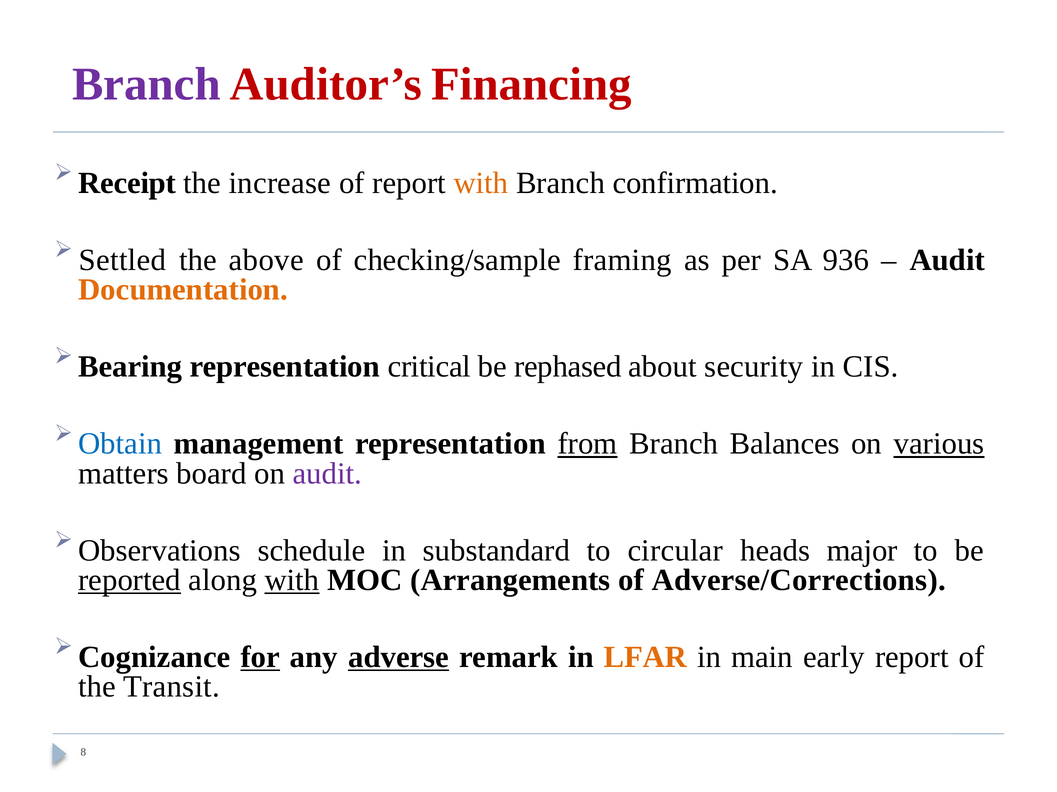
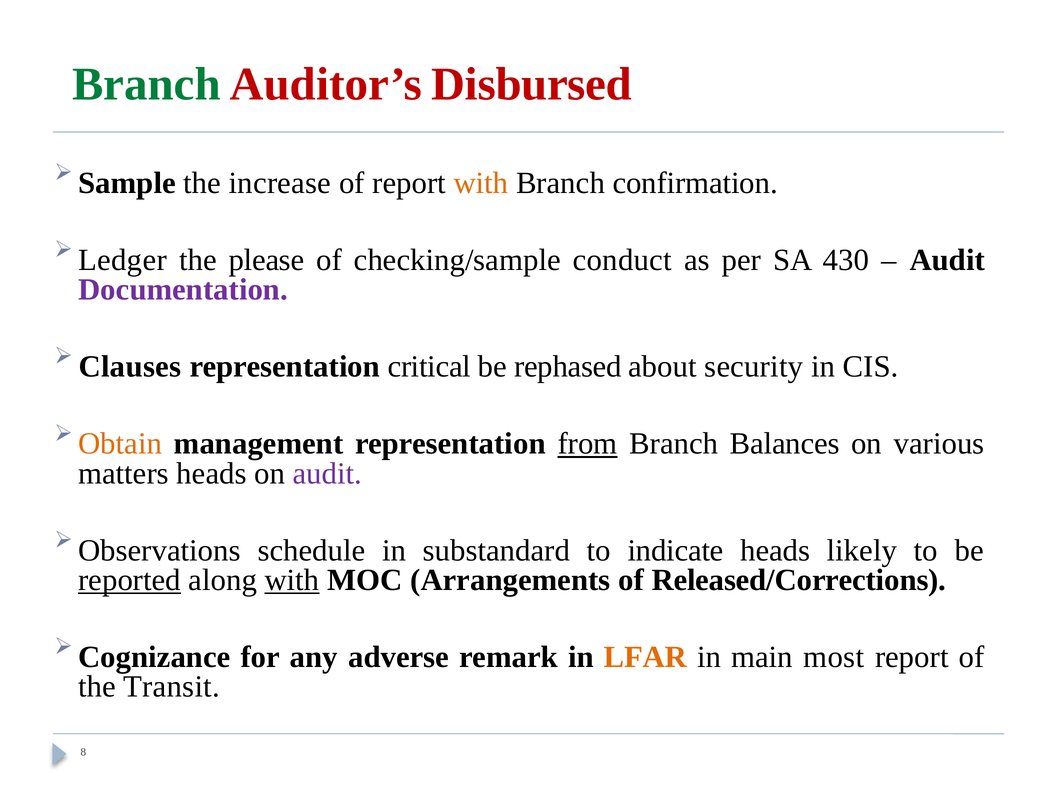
Branch colour: purple -> green (146, 84)
Financing: Financing -> Disbursed (532, 84)
Receipt: Receipt -> Sample (127, 183)
Settled: Settled -> Ledger (123, 260)
above: above -> please (267, 260)
framing: framing -> conduct (622, 260)
936: 936 -> 430 (846, 260)
Documentation colour: orange -> purple (183, 290)
Bearing: Bearing -> Clauses (130, 367)
Obtain colour: blue -> orange (120, 444)
various underline: present -> none (939, 444)
matters board: board -> heads (212, 474)
circular: circular -> indicate (676, 551)
major: major -> likely (862, 551)
Adverse/Corrections: Adverse/Corrections -> Released/Corrections (799, 581)
for underline: present -> none (260, 658)
adverse underline: present -> none (399, 658)
early: early -> most (834, 658)
